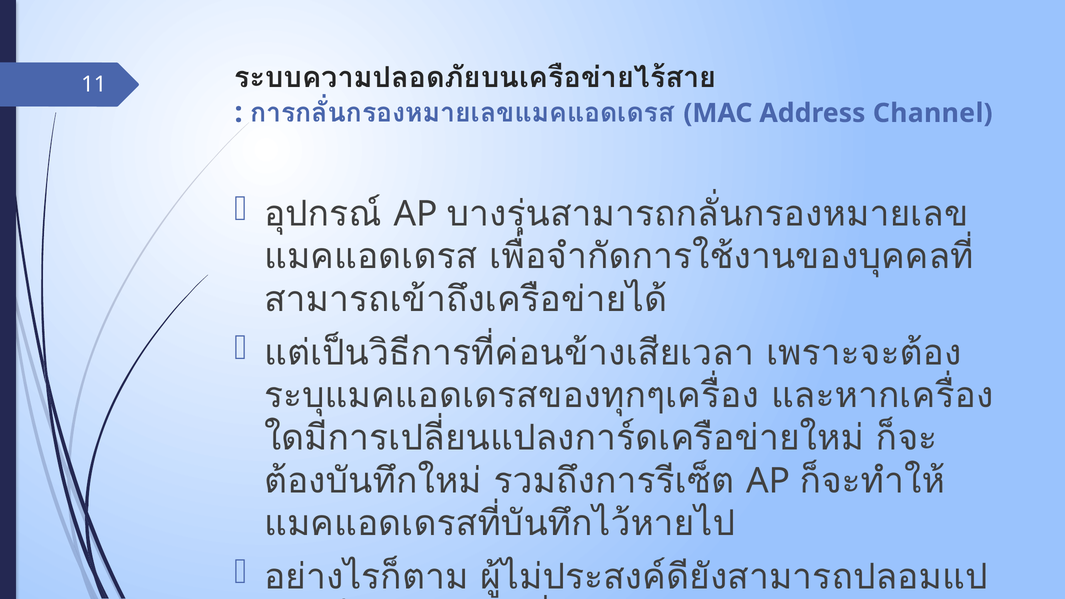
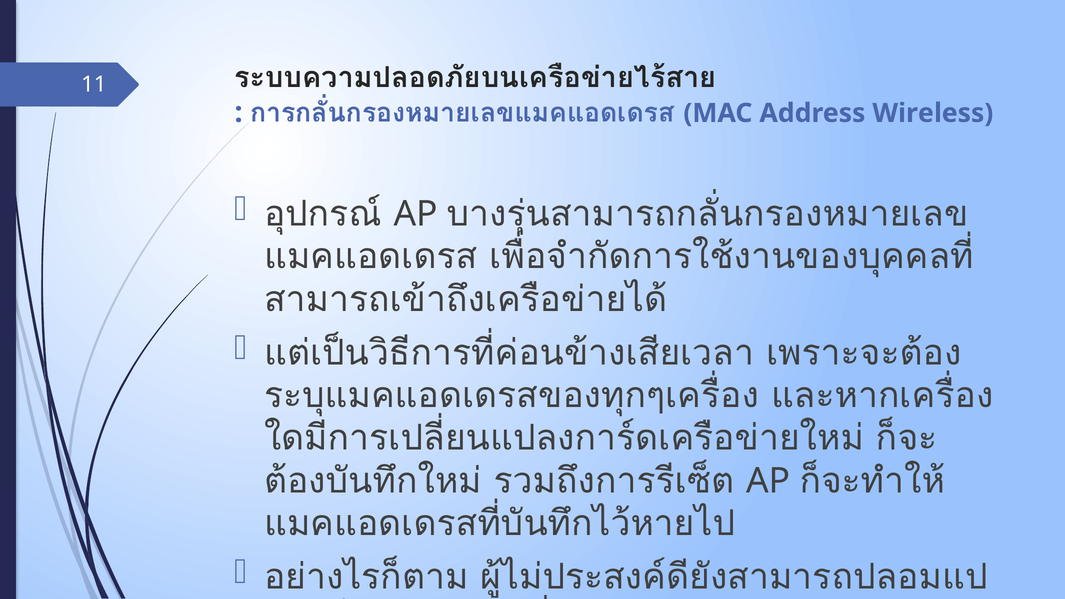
Channel: Channel -> Wireless (933, 113)
